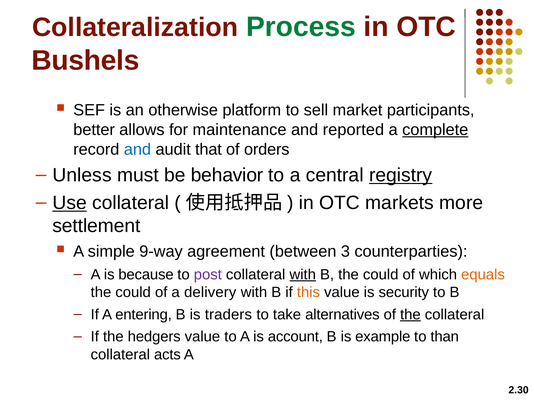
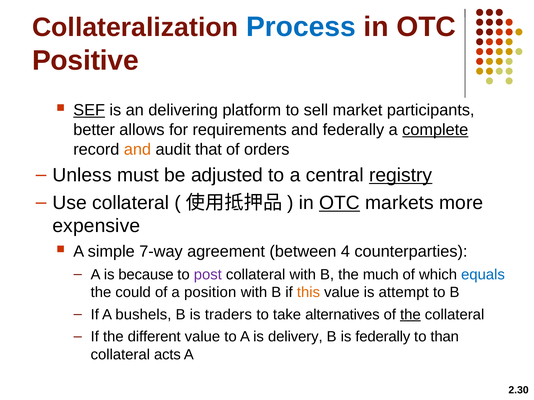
Process colour: green -> blue (301, 27)
Bushels: Bushels -> Positive (85, 61)
SEF underline: none -> present (89, 110)
otherwise: otherwise -> delivering (183, 110)
maintenance: maintenance -> requirements (240, 130)
and reported: reported -> federally (353, 130)
and colour: blue -> orange (137, 149)
behavior: behavior -> adjusted (227, 175)
Use underline: present -> none (70, 203)
OTC underline: none -> present (340, 203)
settlement: settlement -> expensive (96, 226)
9-way: 9-way -> 7-way (161, 252)
3: 3 -> 4 (345, 252)
with underline: present -> none (303, 275)
B the could: could -> much (381, 275)
equals colour: orange -> blue (483, 275)
delivery: delivery -> position (210, 293)
security: security -> attempt (404, 293)
entering: entering -> bushels (143, 315)
hedgers: hedgers -> different (154, 337)
account: account -> delivery (295, 337)
is example: example -> federally (383, 337)
